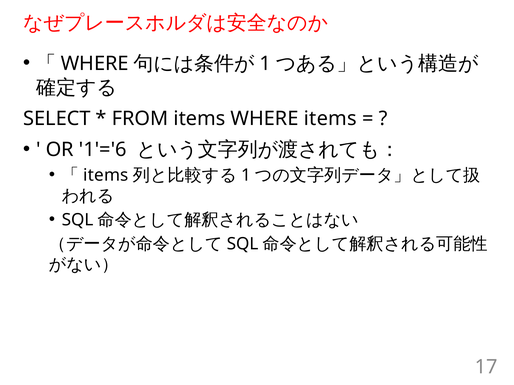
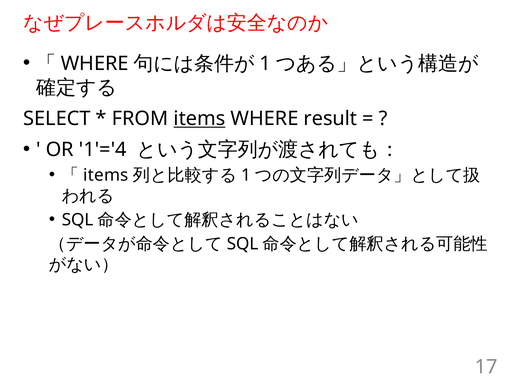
items underline: none -> present (199, 119)
WHERE items: items -> result (330, 119)
1'='6: 1'='6 -> 1'='4 (103, 150)
